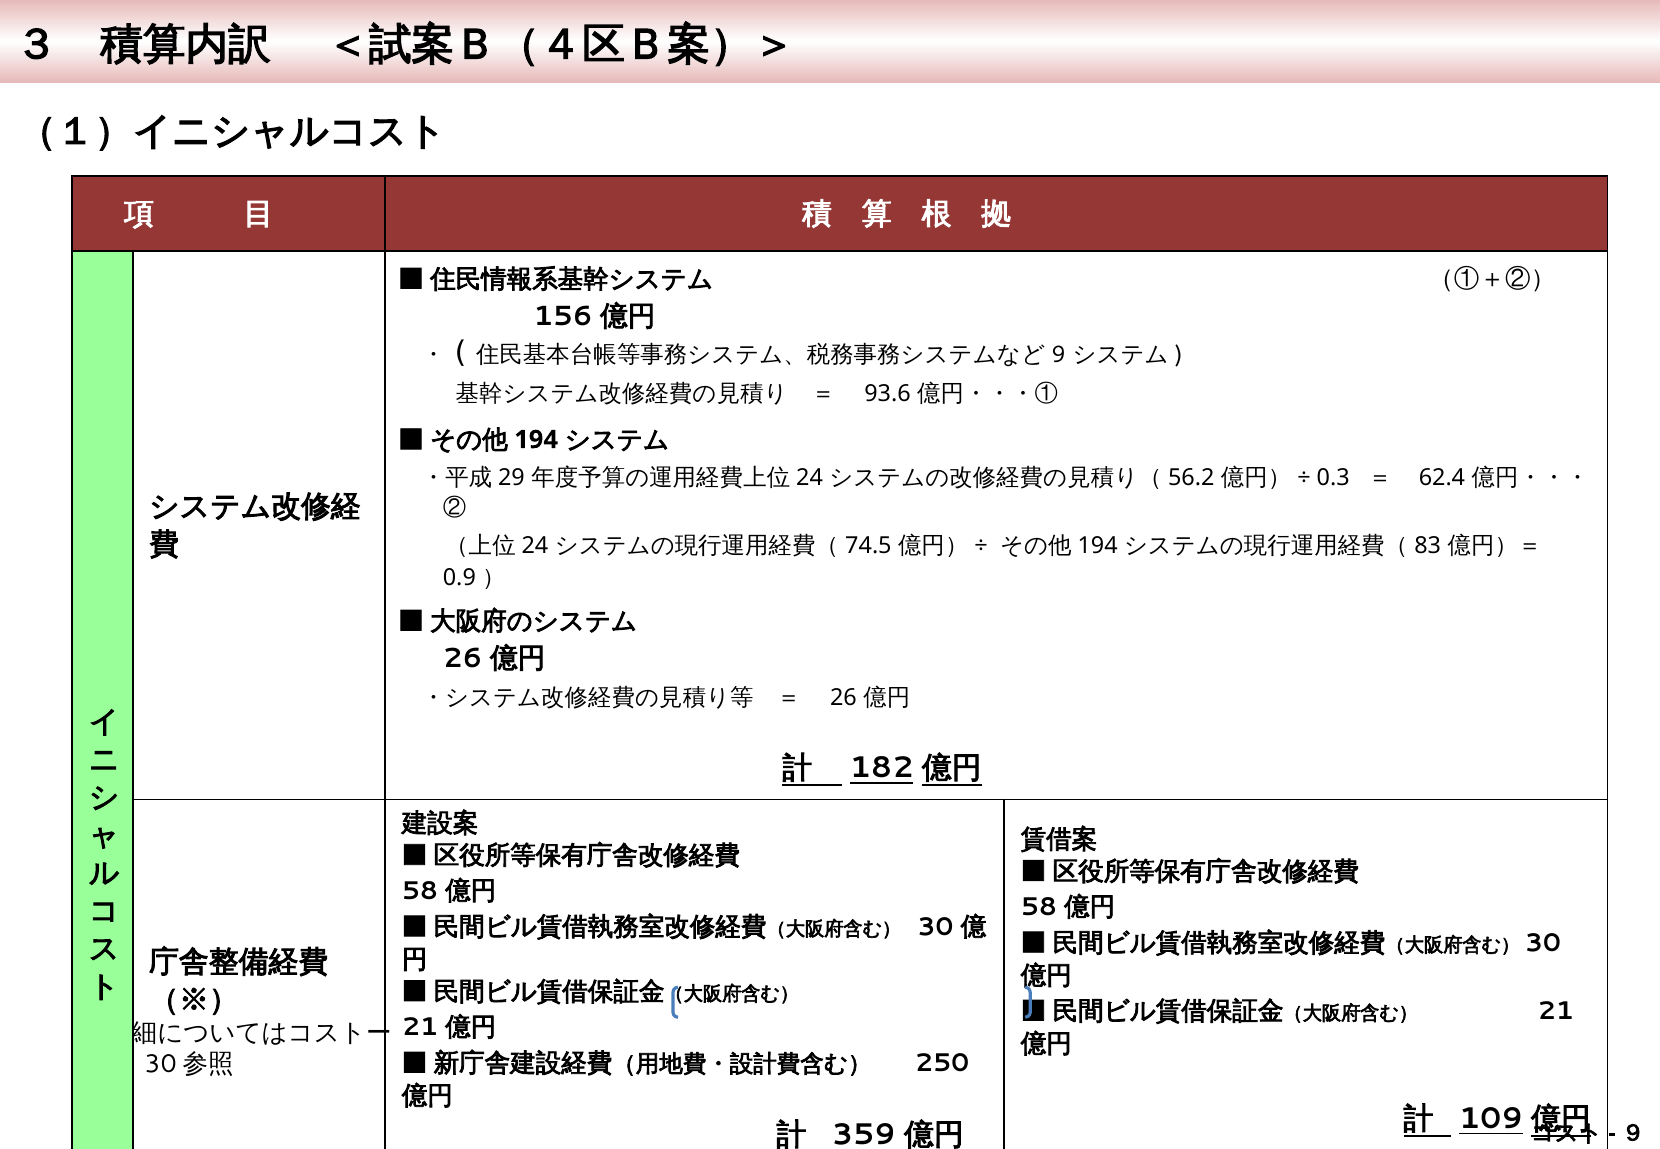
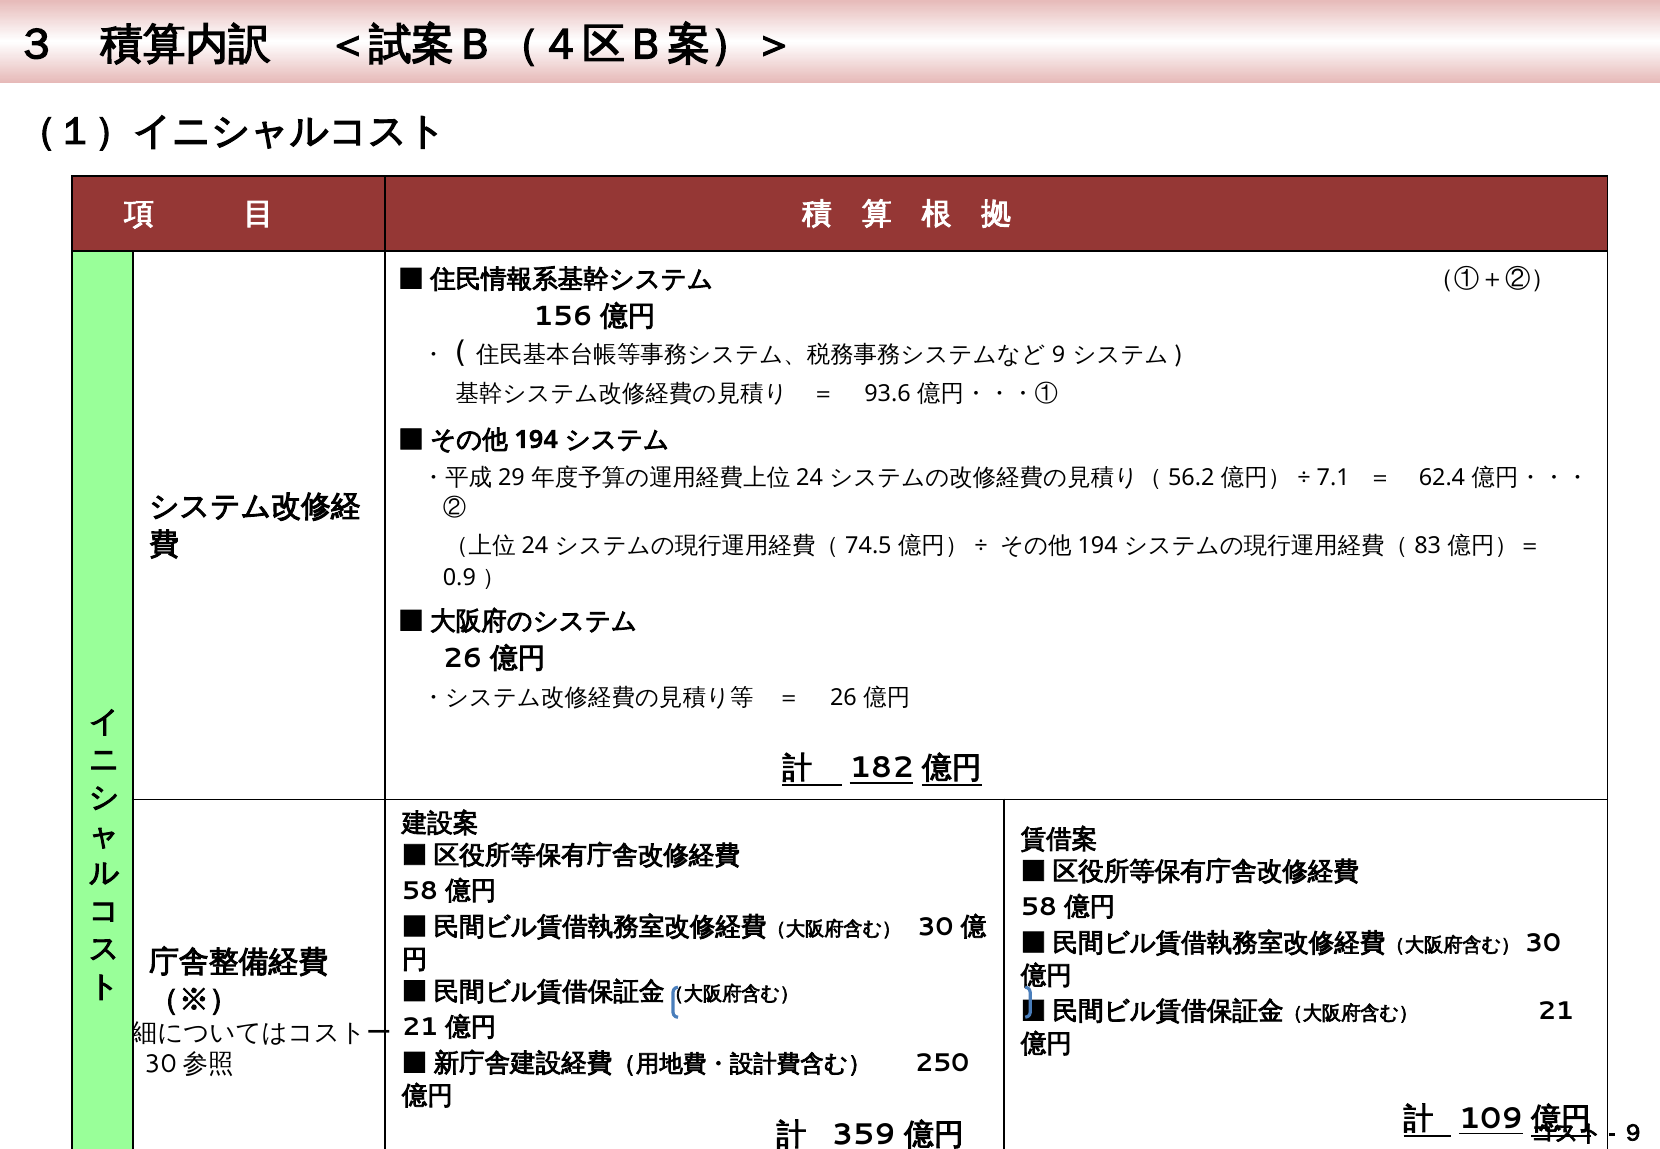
0.3: 0.3 -> 7.1 (1333, 478)
